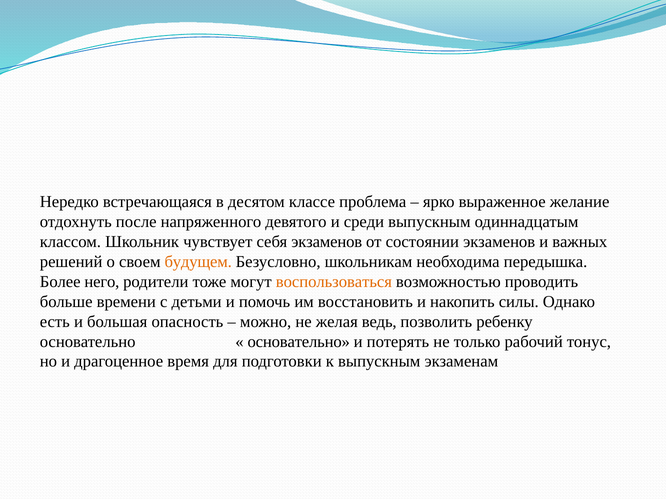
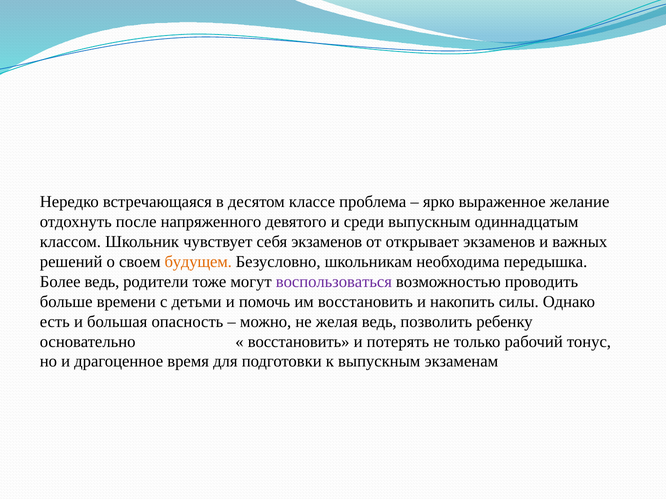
состоянии: состоянии -> открывает (422, 242)
Более него: него -> ведь (102, 282)
воспользоваться colour: orange -> purple (334, 282)
основательно: основательно -> восстановить (299, 342)
